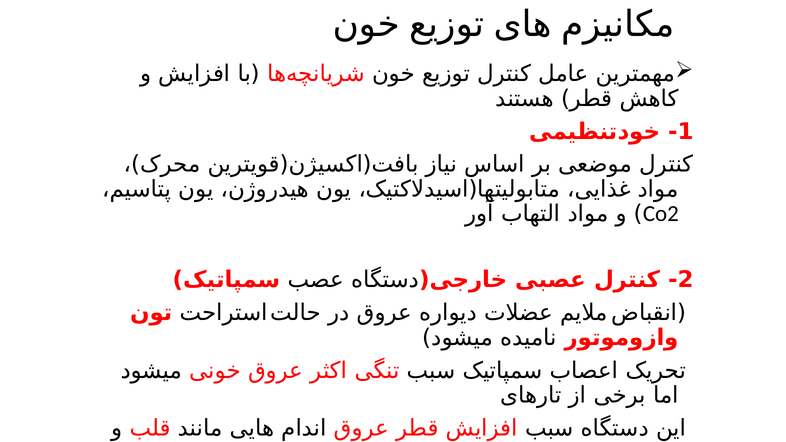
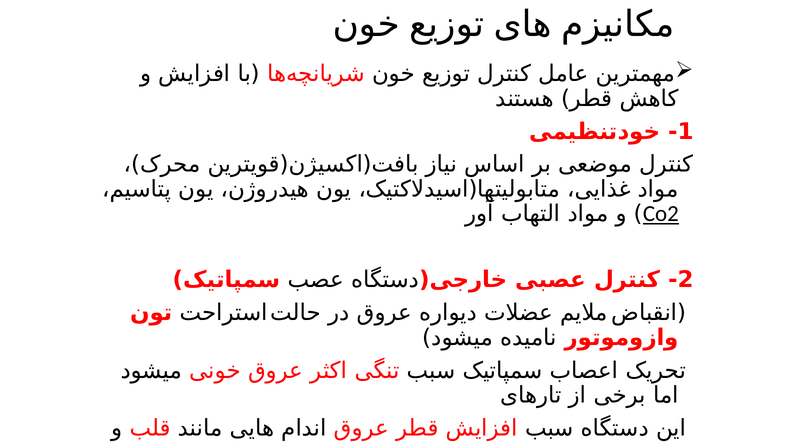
Co2 underline: none -> present (661, 214)
